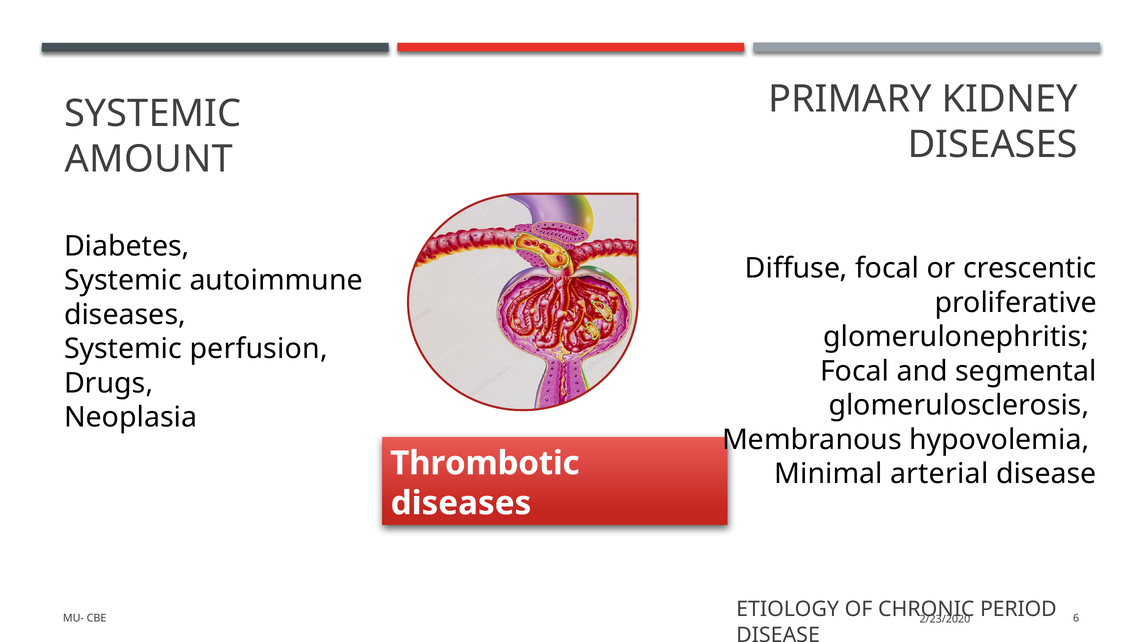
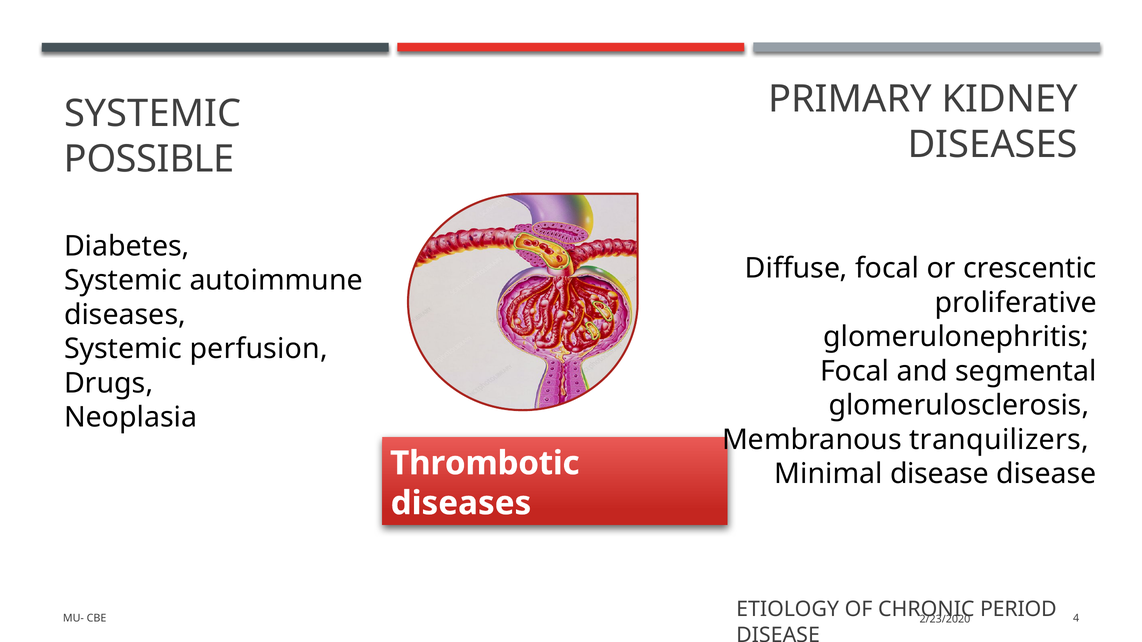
AMOUNT: AMOUNT -> POSSIBLE (149, 159)
hypovolemia: hypovolemia -> tranquilizers (999, 440)
Minimal arterial: arterial -> disease (940, 474)
6: 6 -> 4 (1076, 619)
